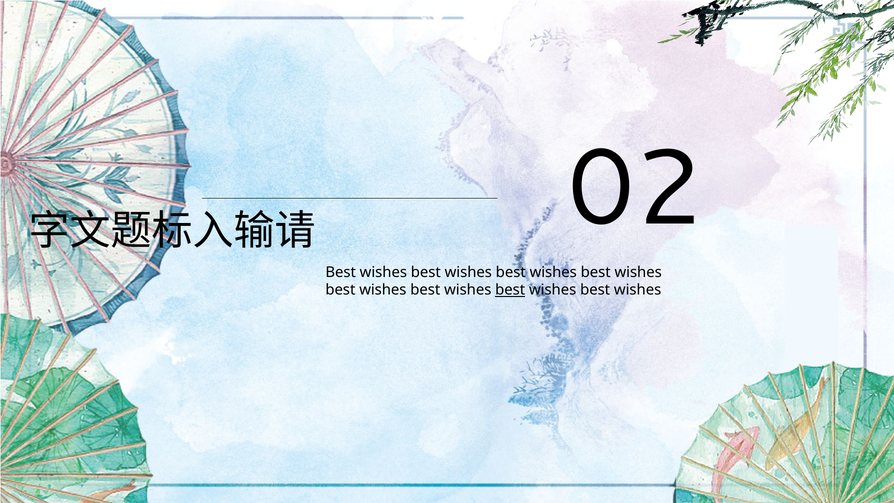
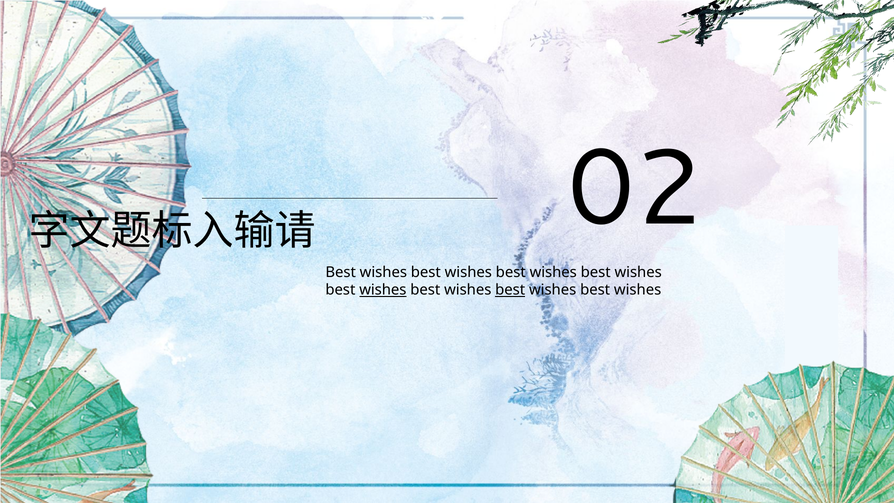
wishes underline: none -> present (383, 290)
